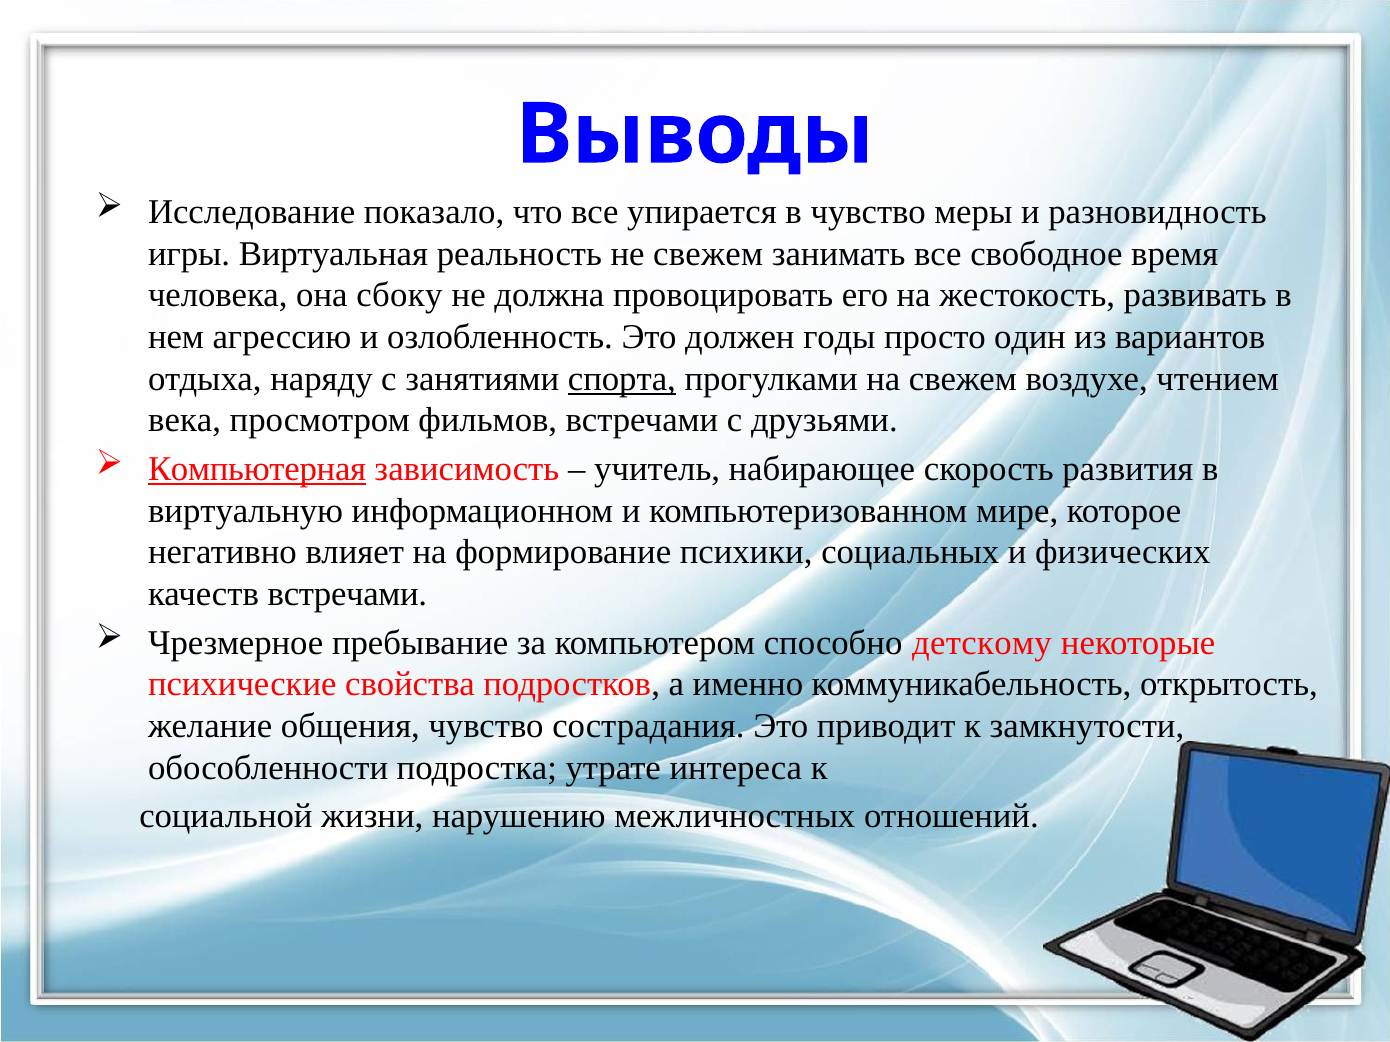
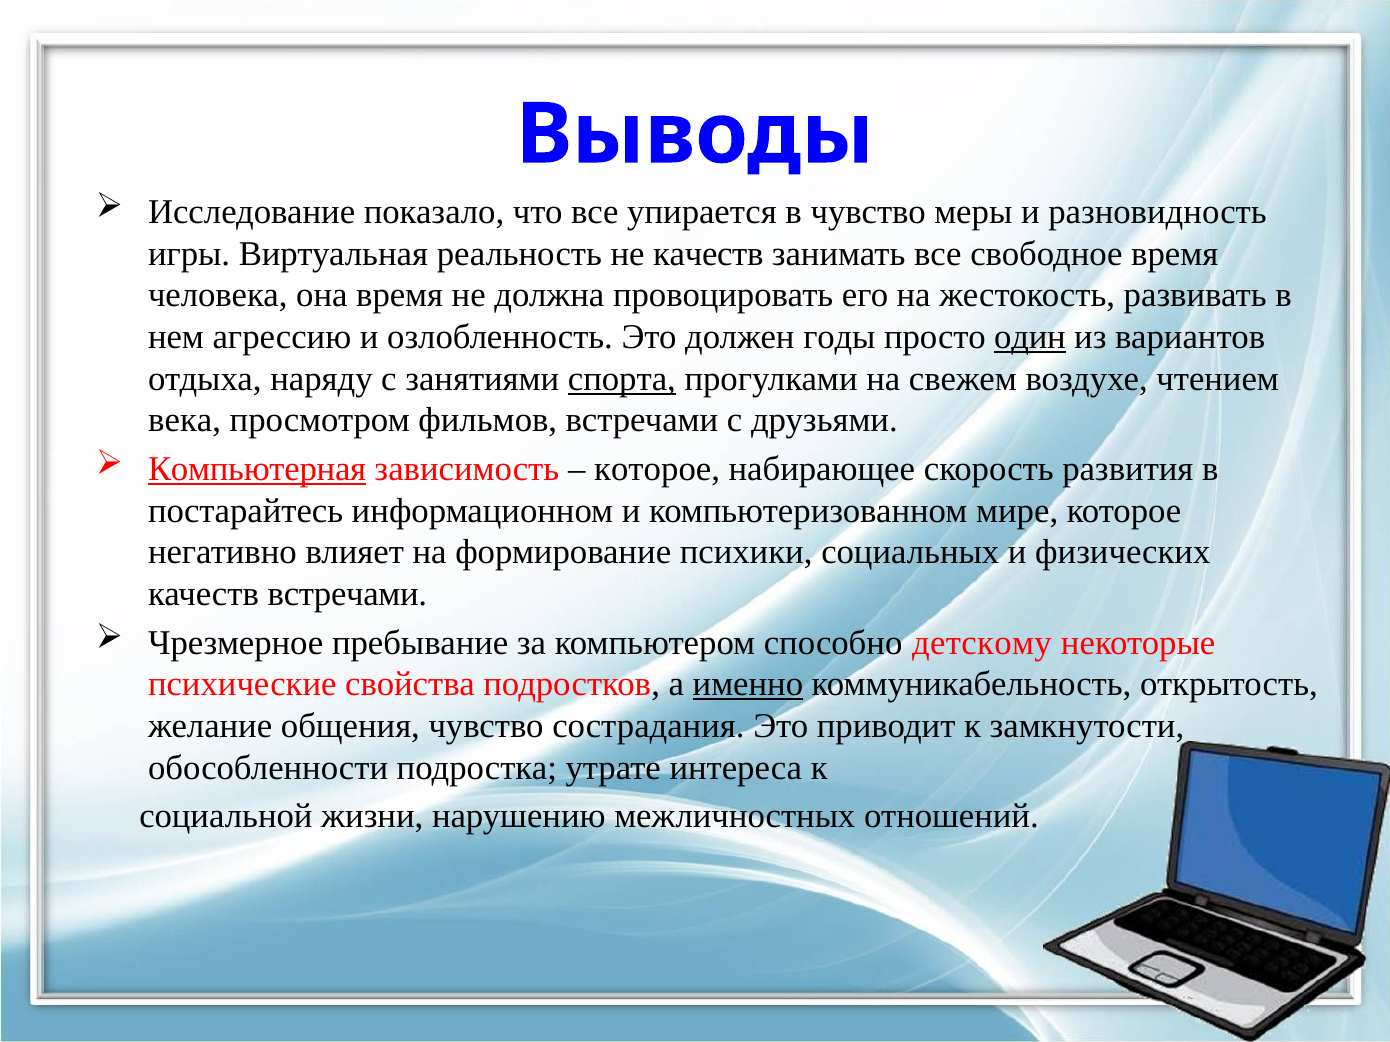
не свежем: свежем -> качеств (708, 254)
она сбоку: сбоку -> время (400, 296)
один underline: none -> present (1030, 337)
учитель: учитель -> которое (657, 469)
виртуальную: виртуальную -> постарайтесь (246, 511)
именно underline: none -> present (748, 685)
